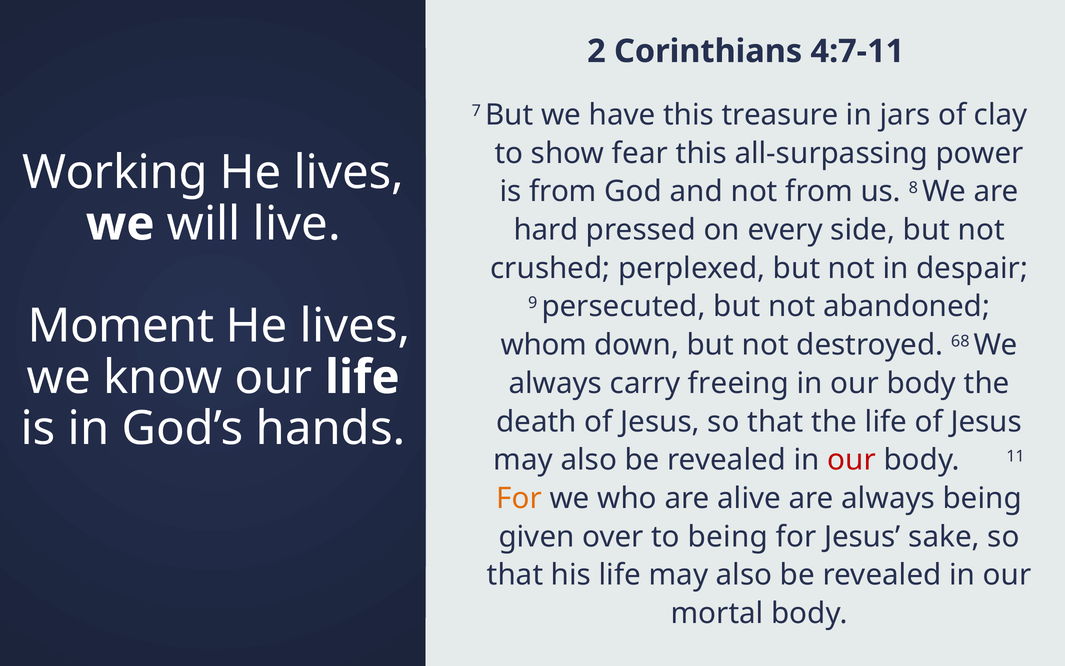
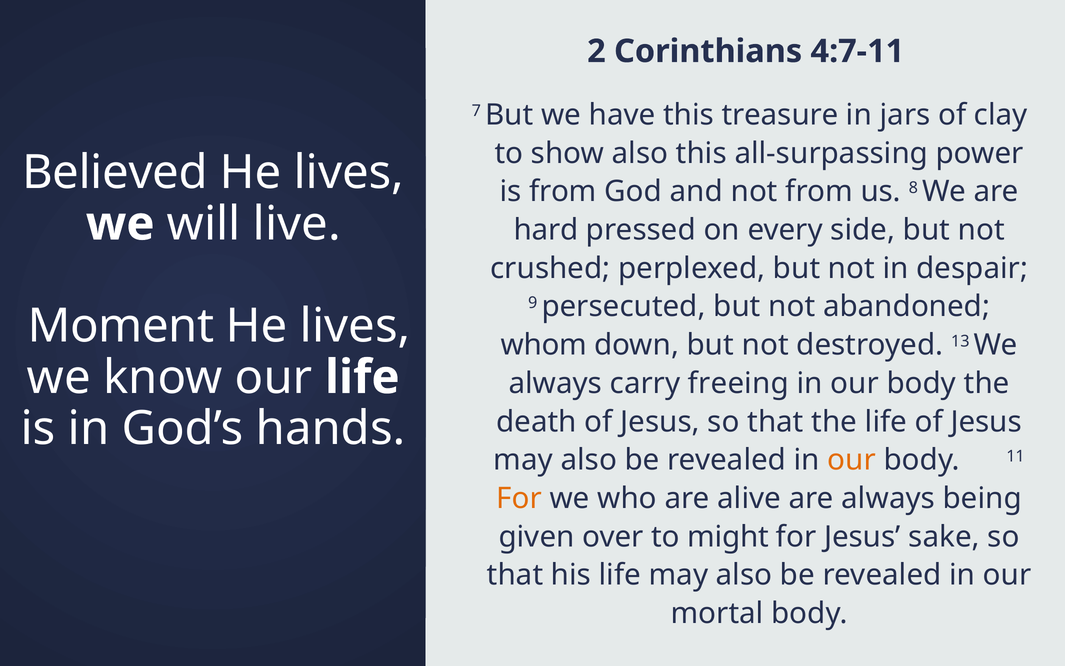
show fear: fear -> also (640, 153)
Working: Working -> Believed (115, 173)
68: 68 -> 13 (960, 341)
our colour: red -> orange (852, 460)
to being: being -> might (728, 536)
